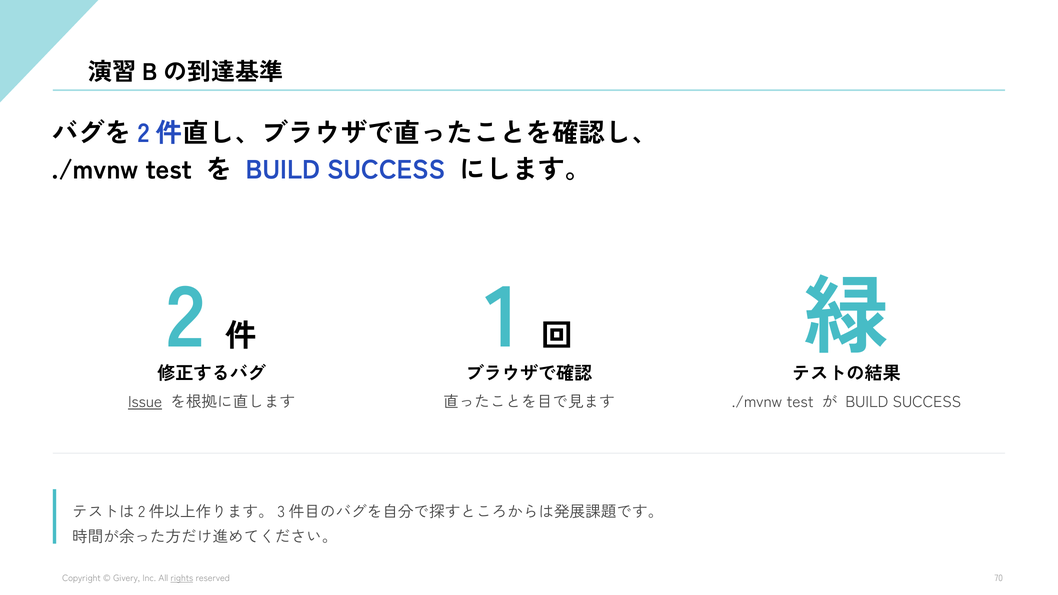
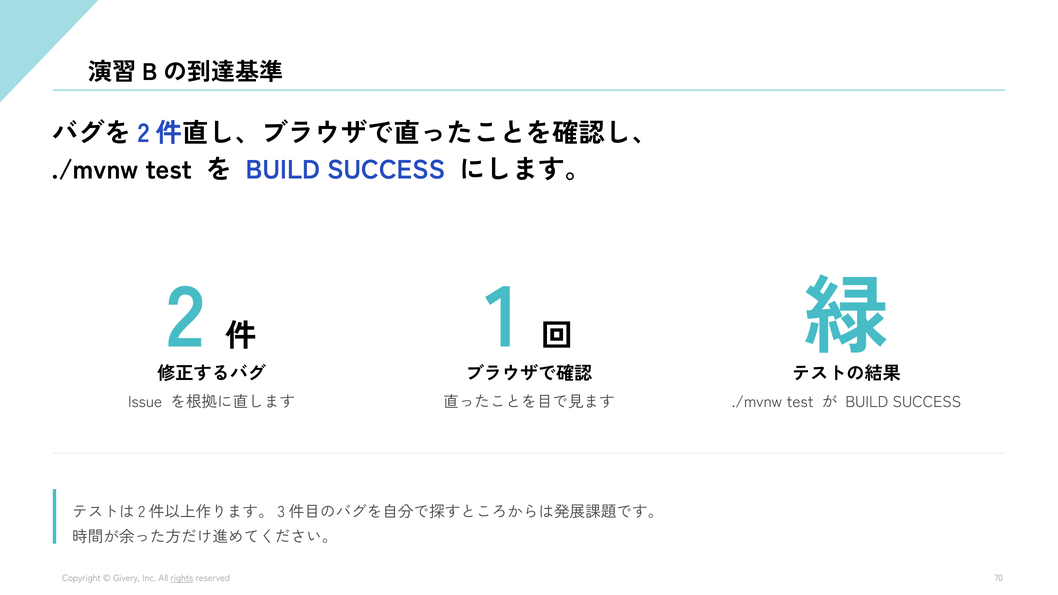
Issue underline: present -> none (145, 402)
